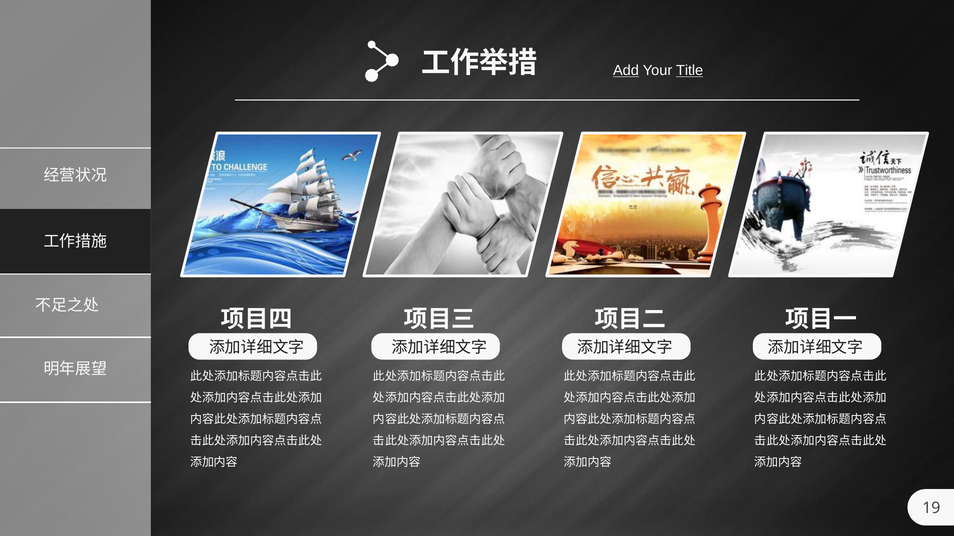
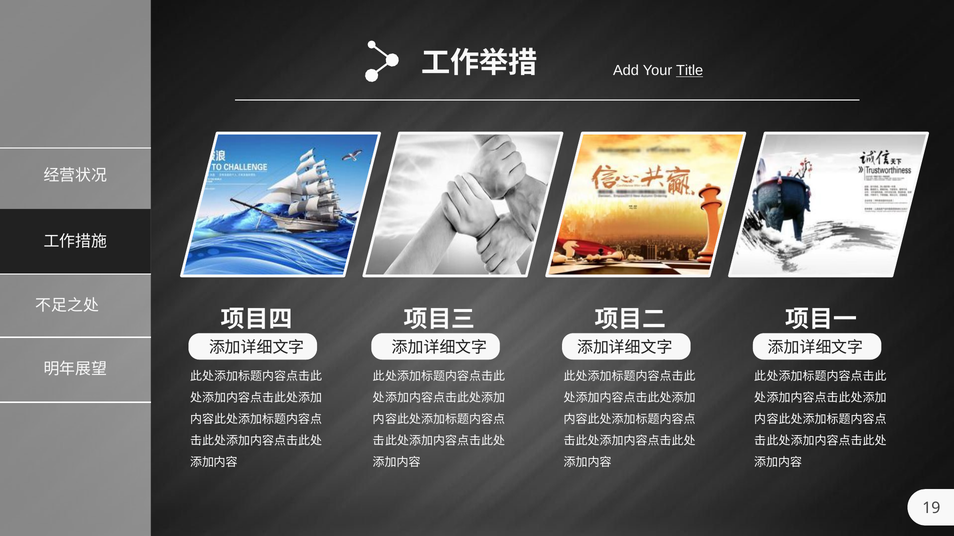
Add underline: present -> none (626, 71)
